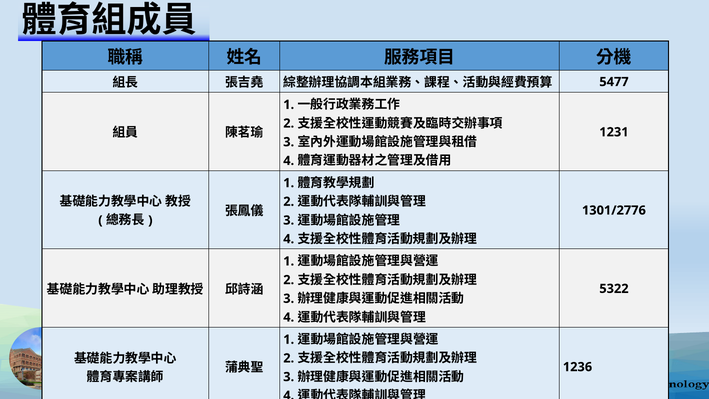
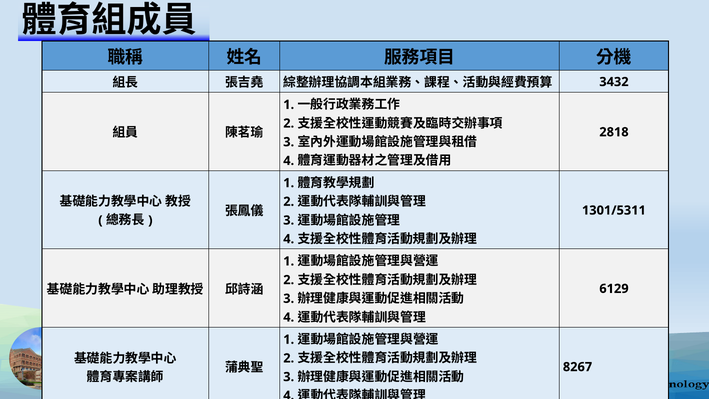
5477: 5477 -> 3432 (614, 82)
1231: 1231 -> 2818 (614, 132)
1301/2776: 1301/2776 -> 1301/5311 (614, 210)
5322: 5322 -> 6129 (614, 289)
1236: 1236 -> 8267 (578, 367)
